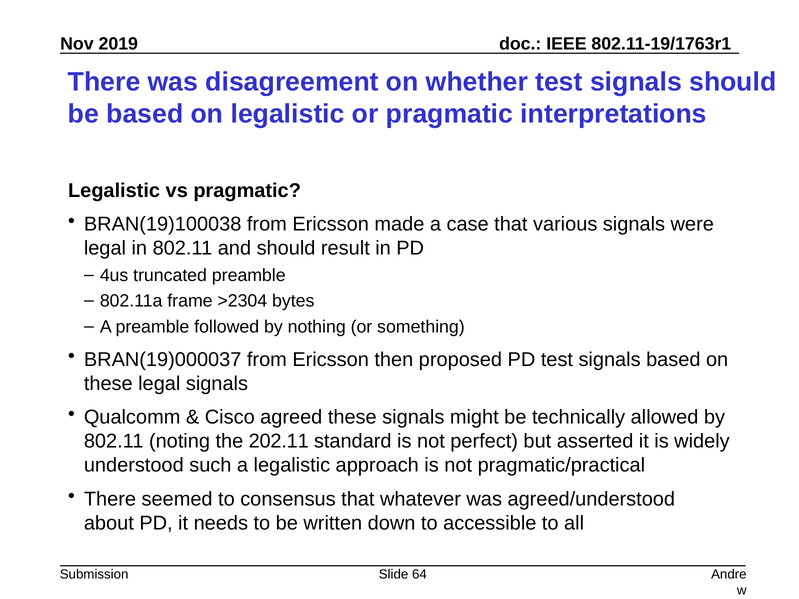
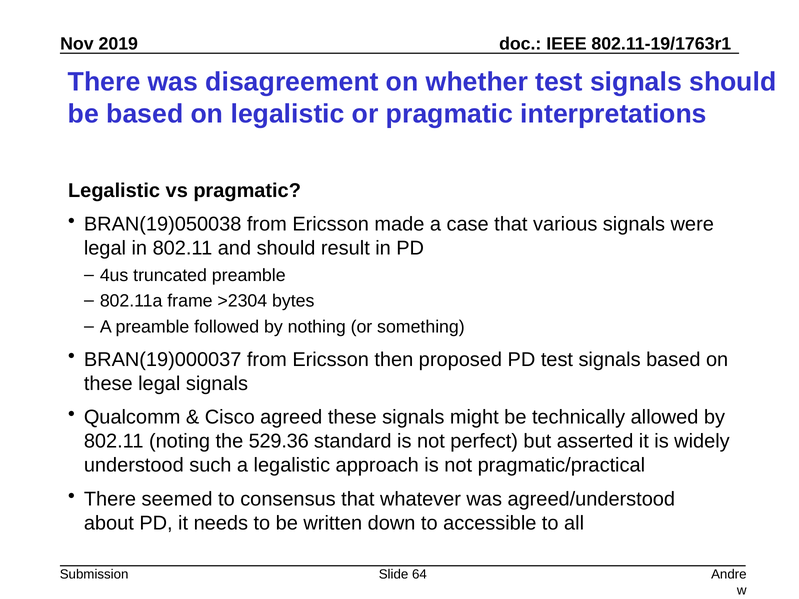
BRAN(19)100038: BRAN(19)100038 -> BRAN(19)050038 (163, 224)
202.11: 202.11 -> 529.36 (279, 442)
